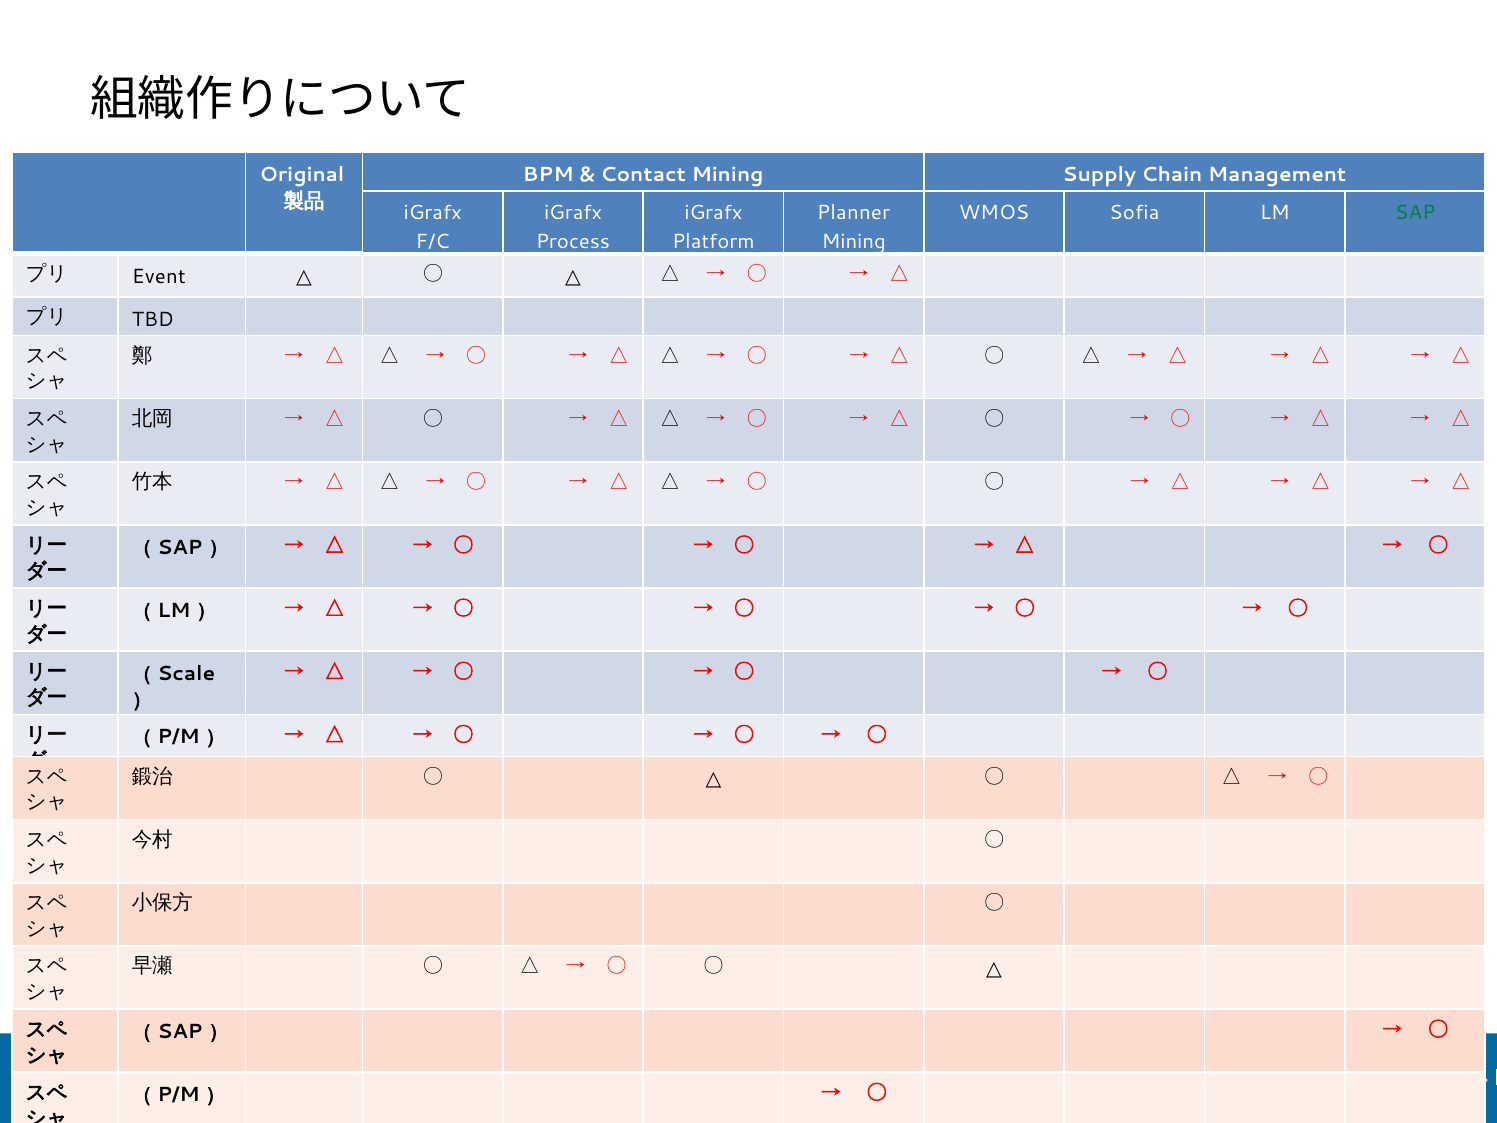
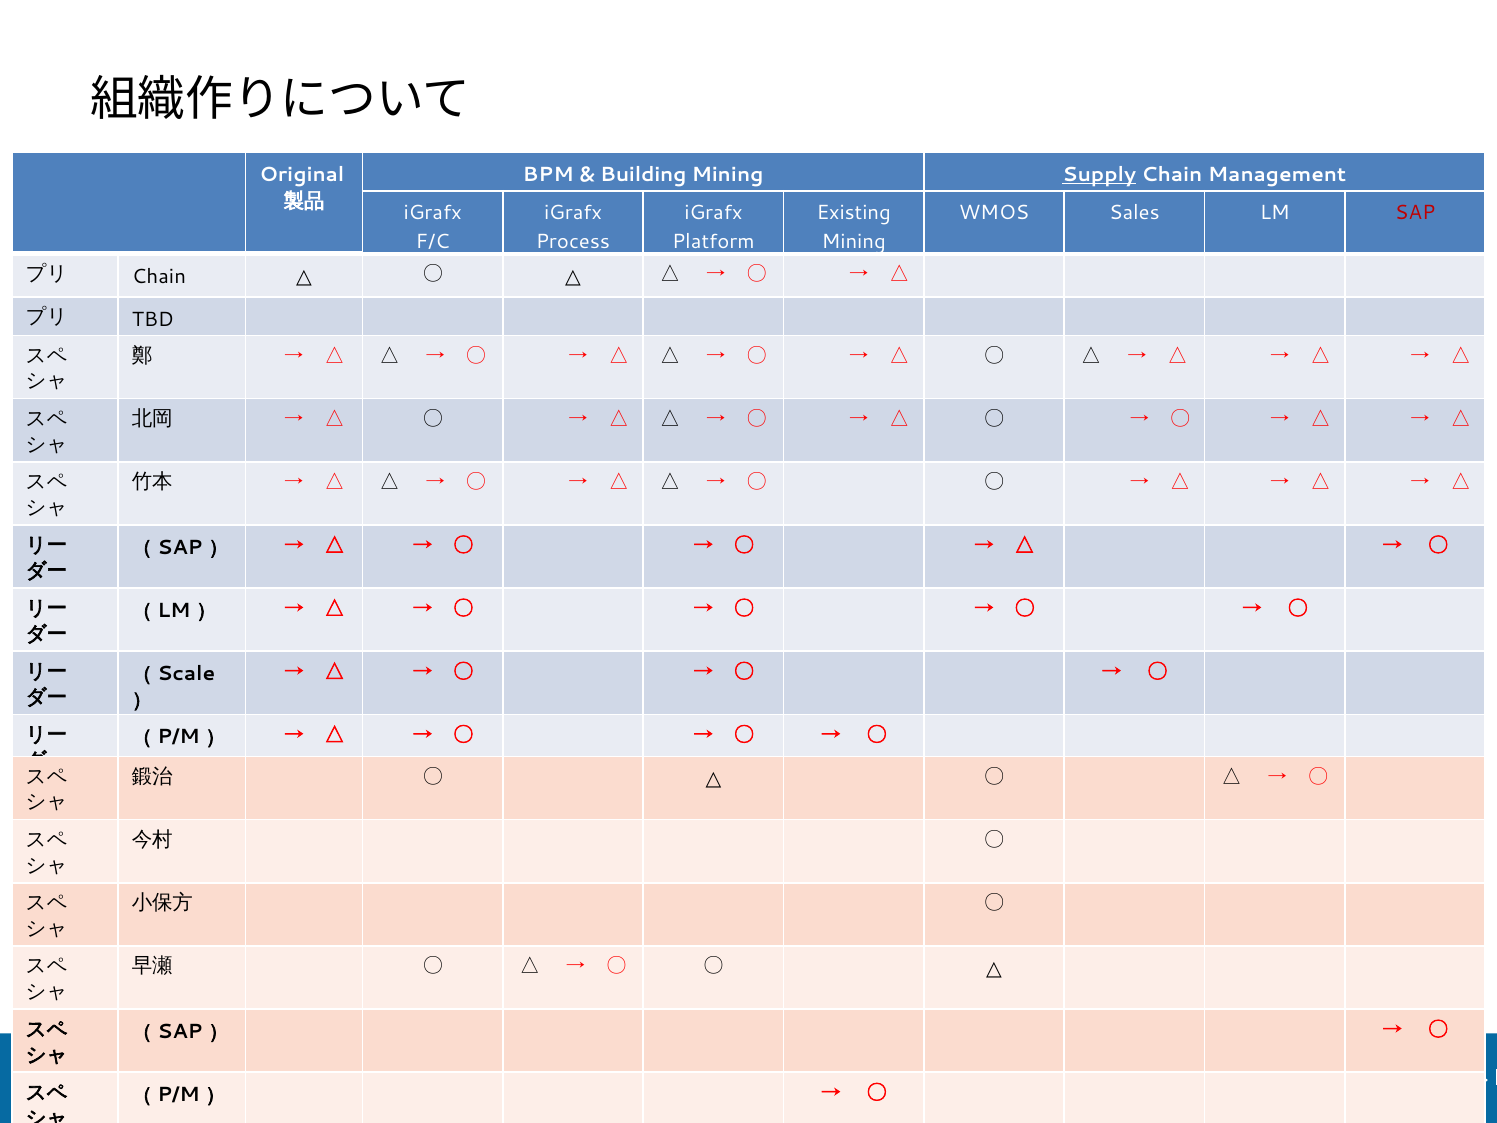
Contact: Contact -> Building (643, 175)
Supply underline: none -> present (1099, 175)
Planner: Planner -> Existing (854, 213)
Sofia: Sofia -> Sales (1134, 213)
SAP colour: green -> red (1415, 213)
Event: Event -> Chain (159, 276)
